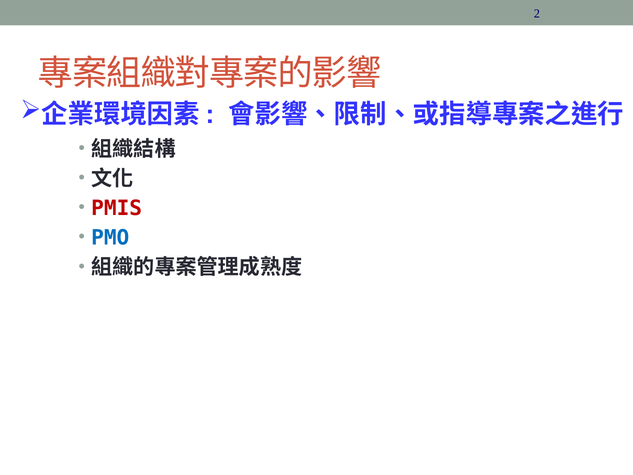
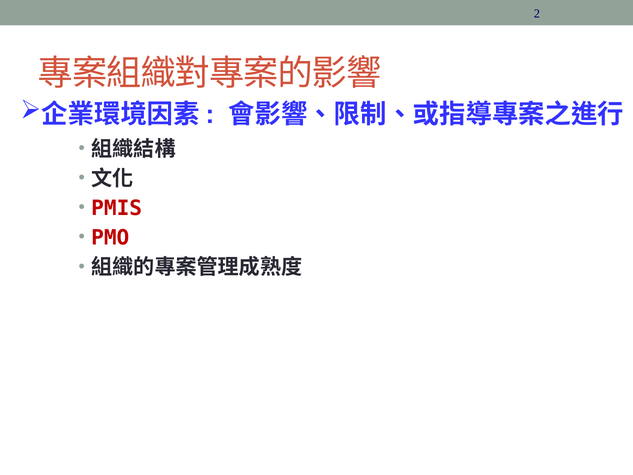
PMO colour: blue -> red (110, 238)
